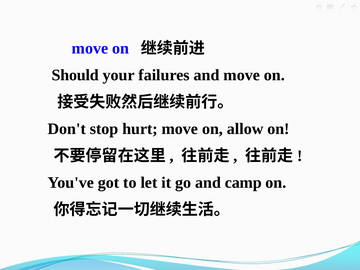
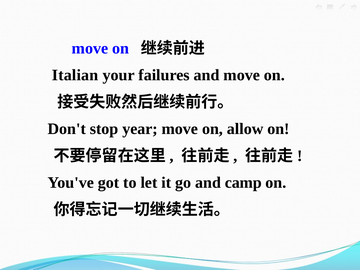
Should: Should -> Italian (75, 75)
hurt: hurt -> year (140, 129)
